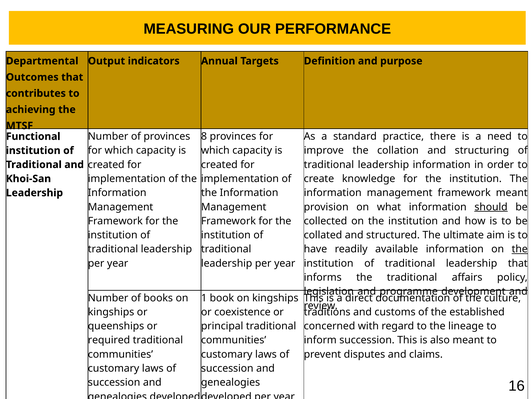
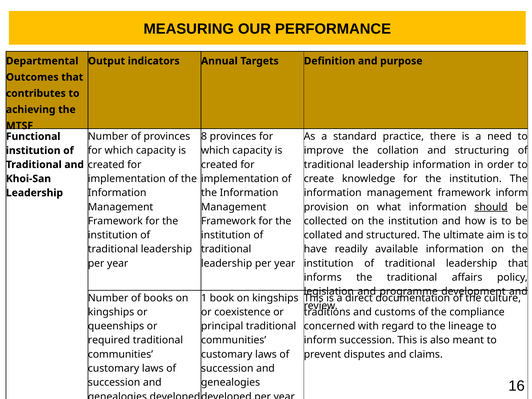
framework meant: meant -> inform (512, 193)
the underline: present -> none (520, 249)
established: established -> compliance (477, 312)
